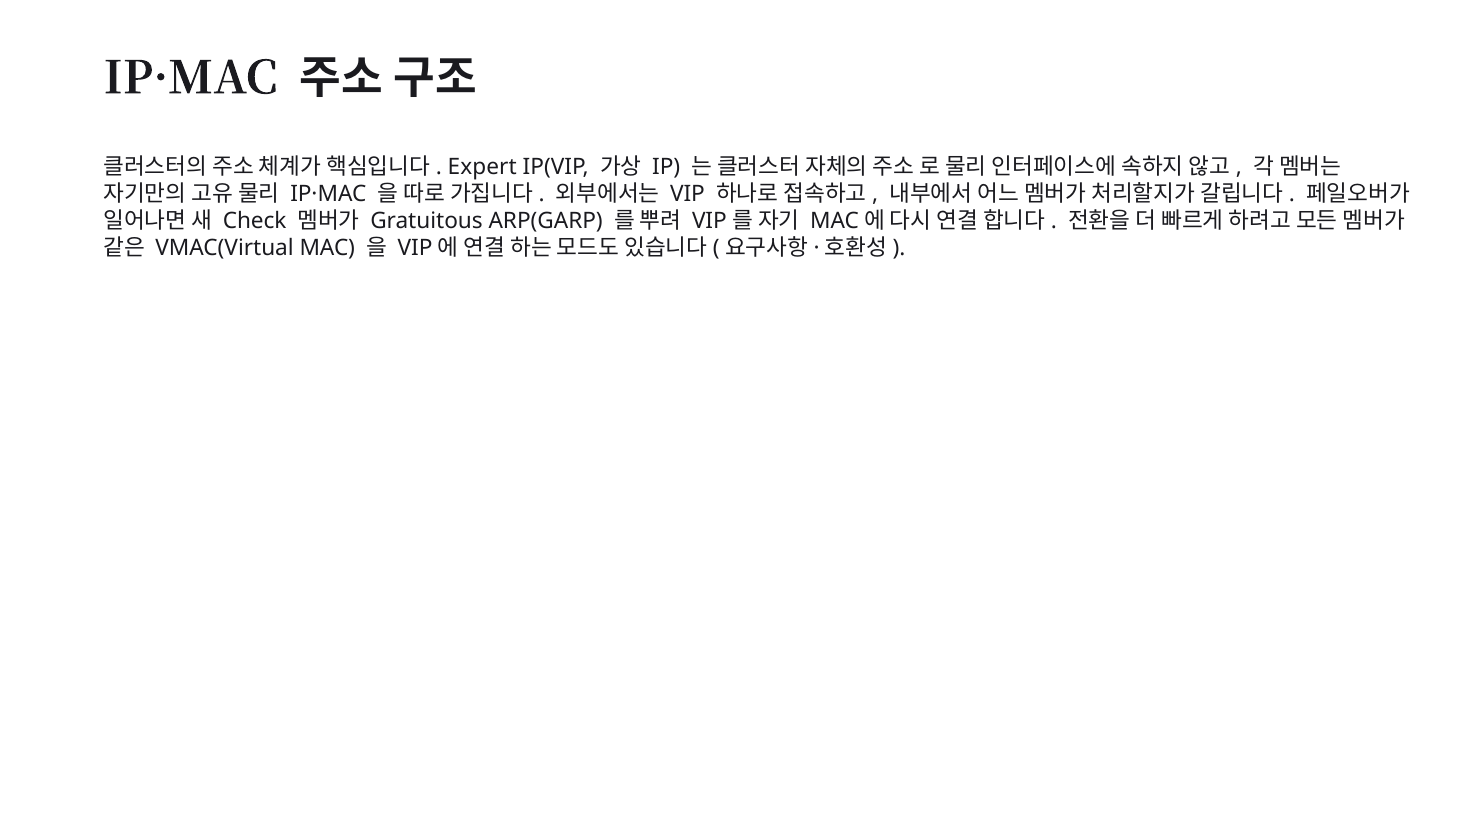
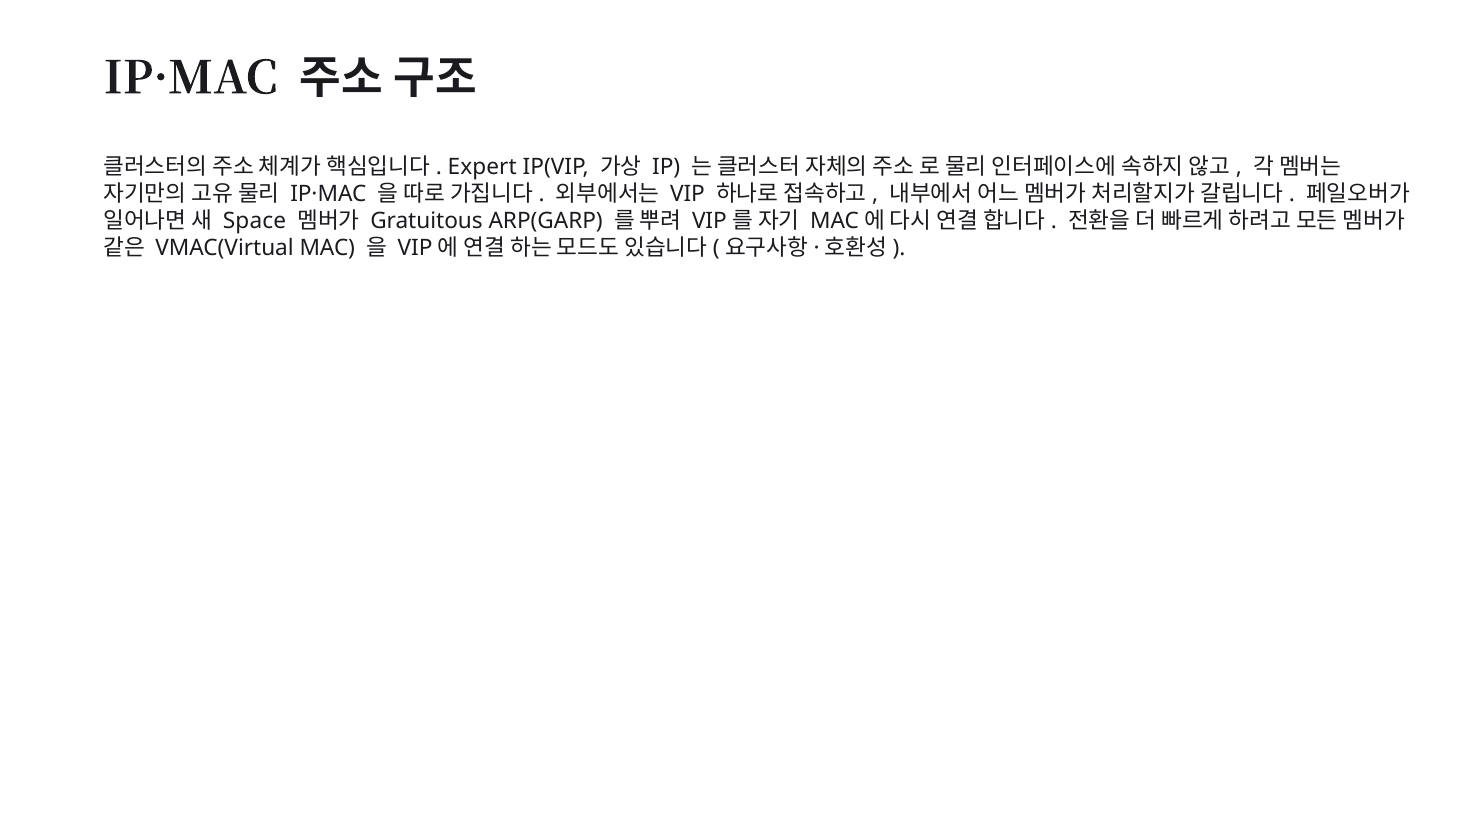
Check: Check -> Space (254, 221)
